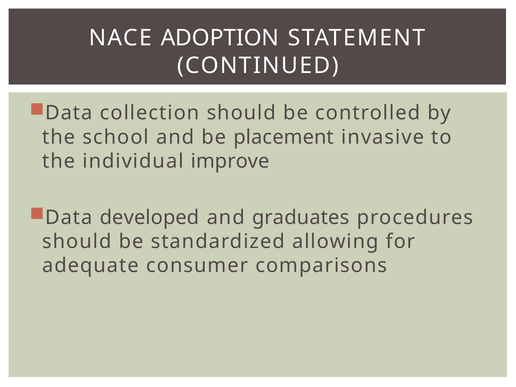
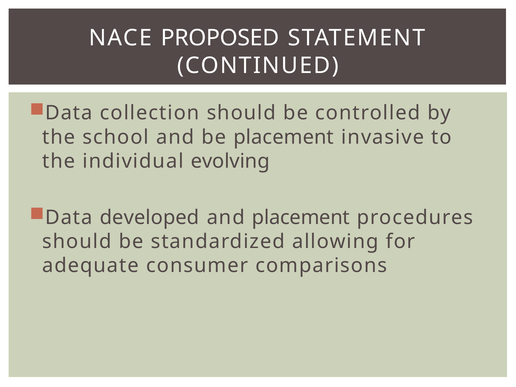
ADOPTION: ADOPTION -> PROPOSED (220, 38)
improve: improve -> evolving (230, 161)
and graduates: graduates -> placement (301, 217)
